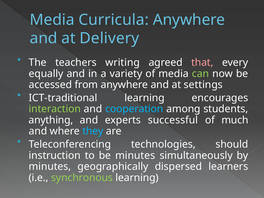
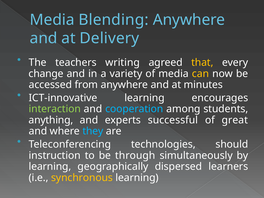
Curricula: Curricula -> Blending (114, 20)
that colour: pink -> yellow (202, 63)
equally: equally -> change (46, 74)
can colour: light green -> yellow (201, 74)
settings: settings -> minutes (203, 85)
ICT-traditional: ICT-traditional -> ICT-innovative (63, 98)
much: much -> great (235, 120)
be minutes: minutes -> through (135, 155)
minutes: minutes -> learning (50, 167)
synchronous colour: light green -> yellow (82, 178)
